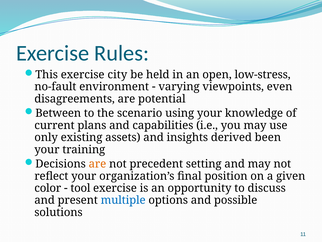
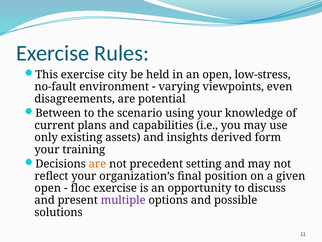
been: been -> form (268, 137)
color: color -> open (48, 188)
tool: tool -> floc (80, 188)
multiple colour: blue -> purple (123, 200)
